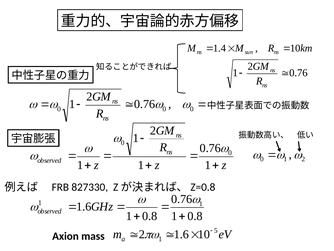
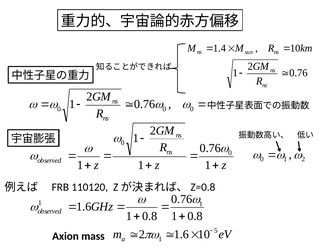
827330: 827330 -> 110120 (90, 187)
